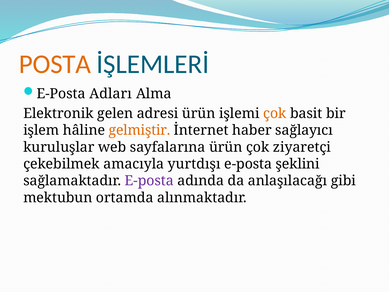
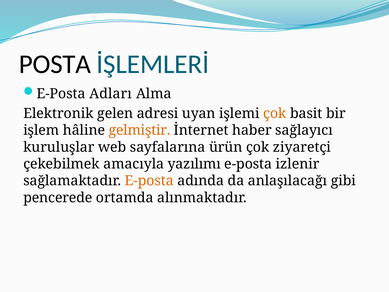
POSTA colour: orange -> black (55, 64)
adresi ürün: ürün -> uyan (199, 113)
yurtdışı: yurtdışı -> yazılımı (194, 164)
şeklini: şeklini -> izlenir (298, 164)
E-posta colour: purple -> orange (149, 181)
mektubun: mektubun -> pencerede (58, 198)
